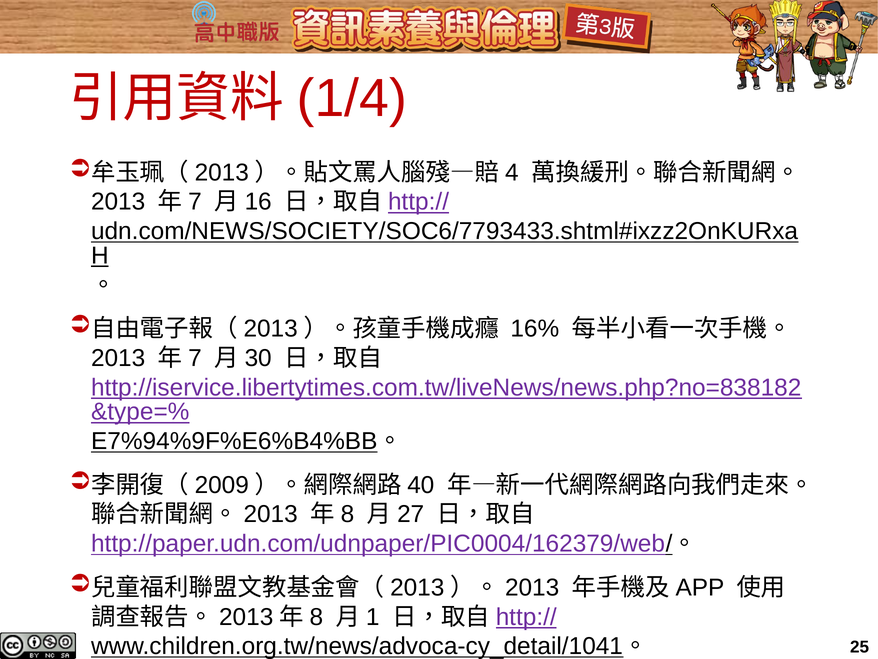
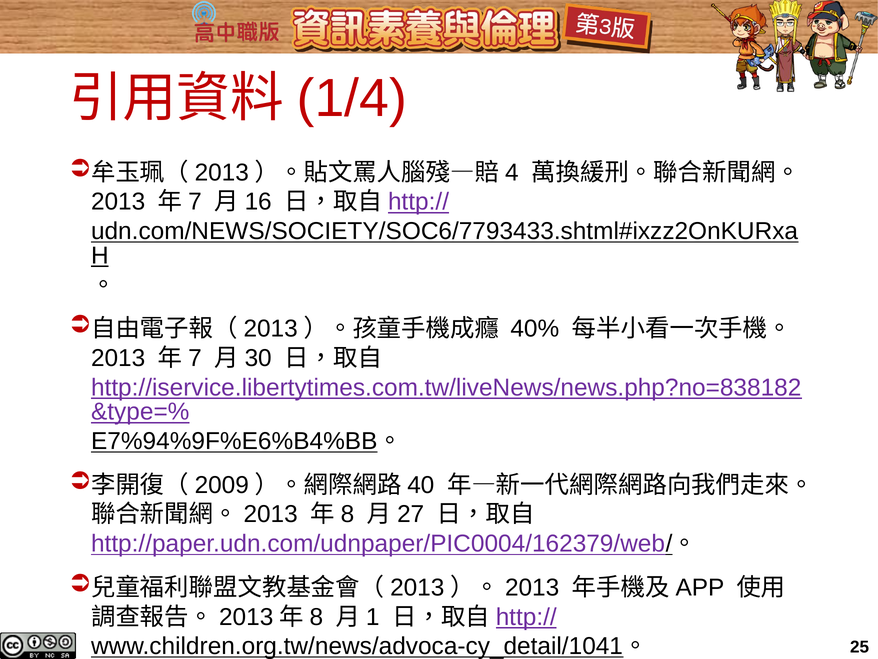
16%: 16% -> 40% (535, 329)
